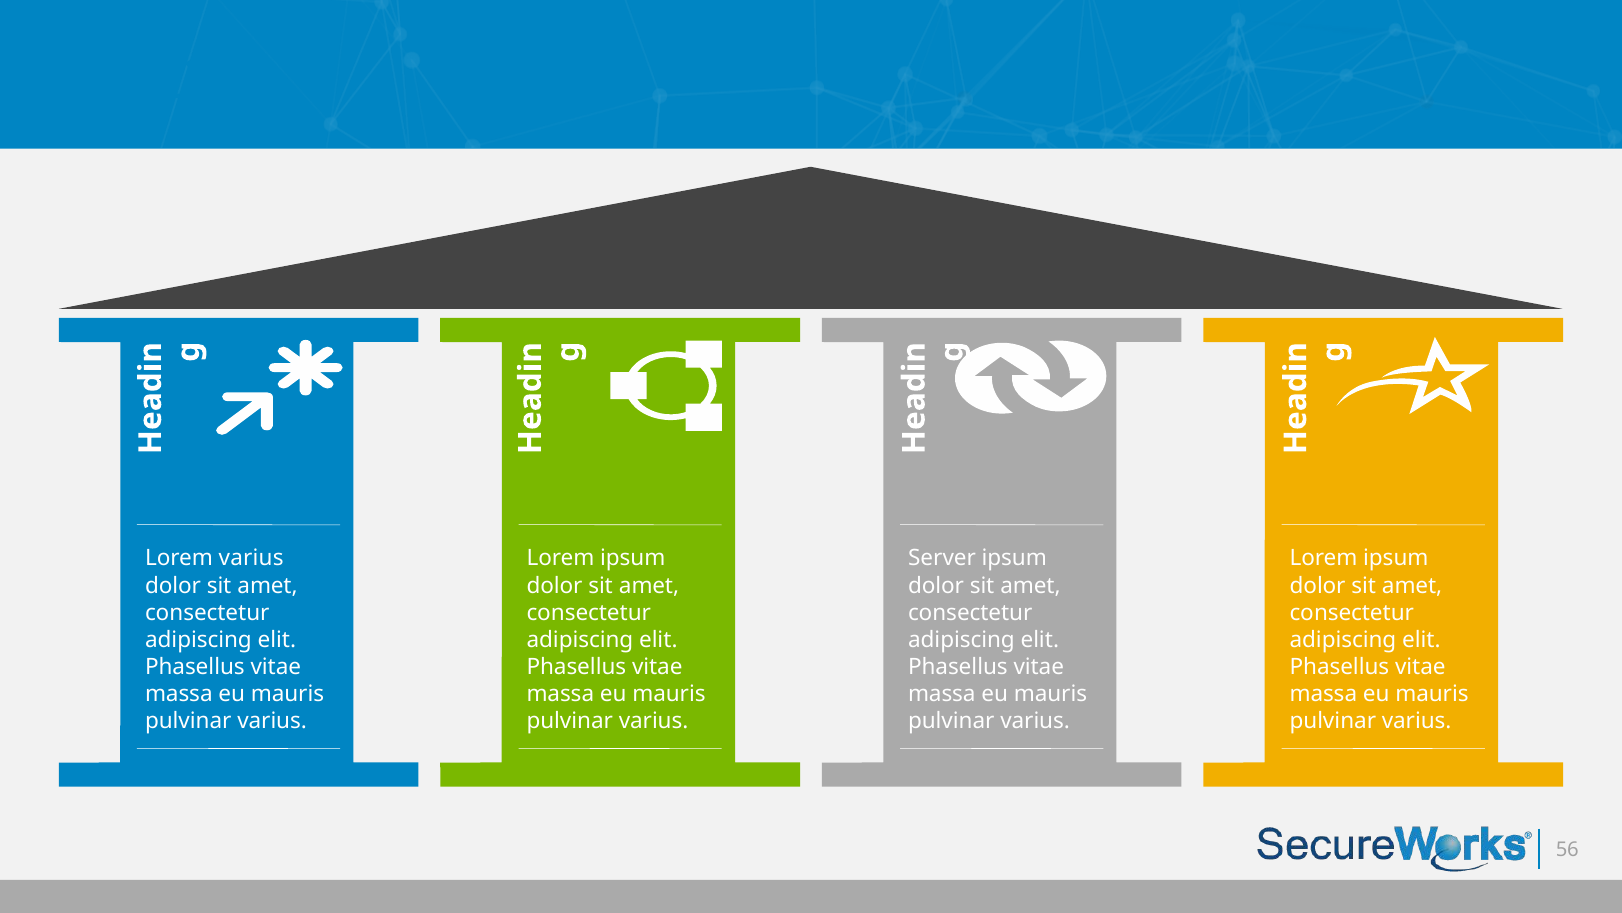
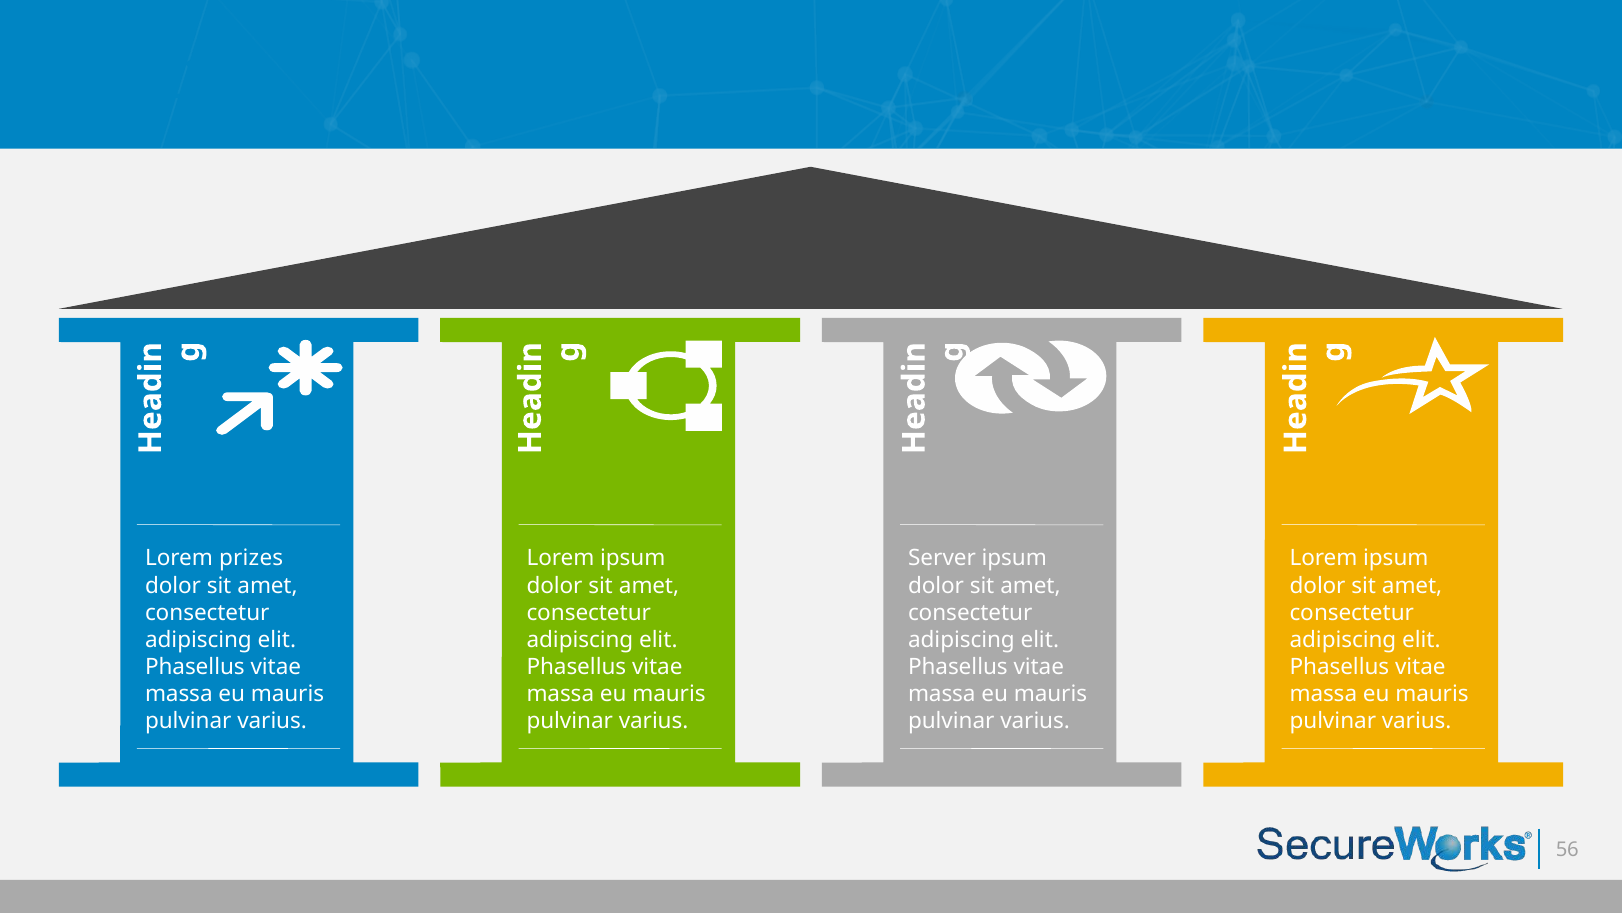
Lorem varius: varius -> prizes (251, 558)
